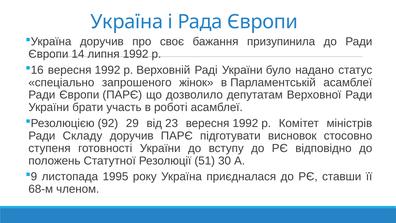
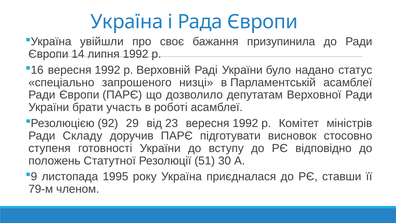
доручив: доручив -> увійшли (102, 42)
жінок: жінок -> низці (196, 82)
68-м: 68-м -> 79-м (41, 189)
